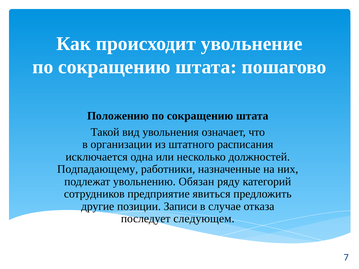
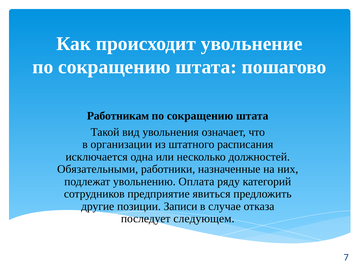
Положению: Положению -> Работникам (118, 116)
Подпадающему: Подпадающему -> Обязательными (98, 169)
Обязан: Обязан -> Оплата (196, 182)
